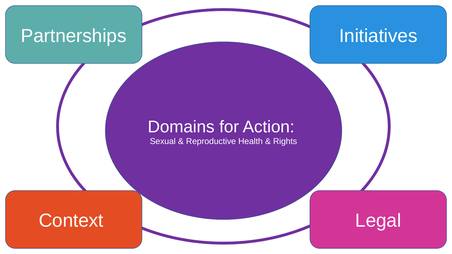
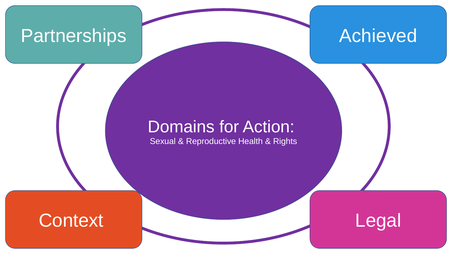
Initiatives: Initiatives -> Achieved (378, 36)
